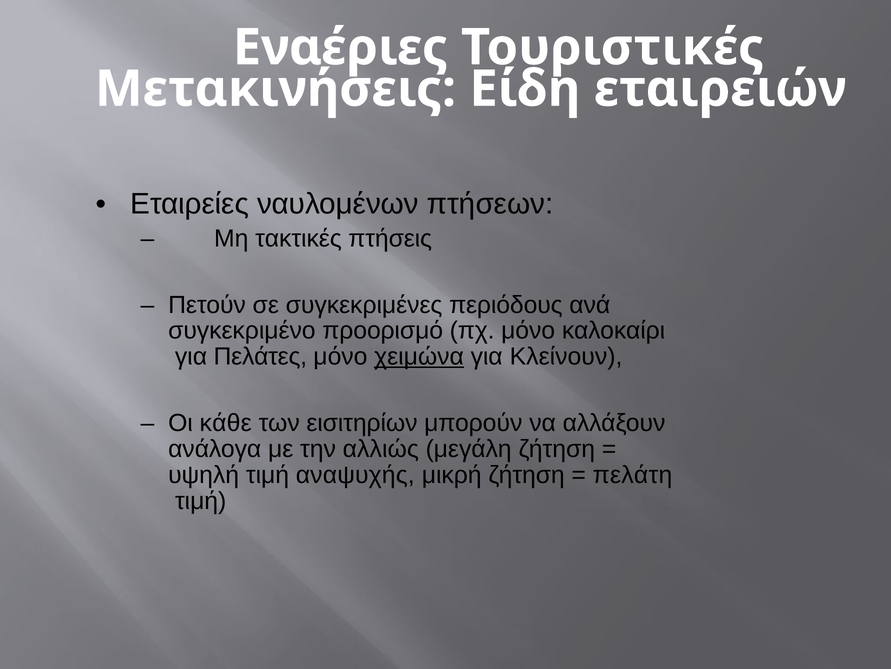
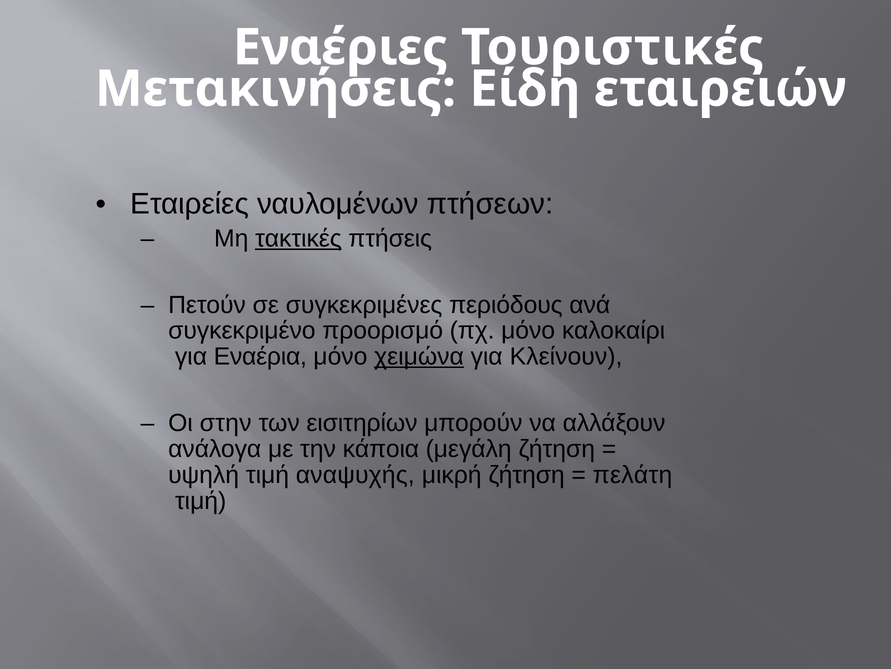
τακτικές underline: none -> present (298, 238)
Πελάτες: Πελάτες -> Εναέρια (260, 356)
κάθε: κάθε -> στην (226, 423)
αλλιώς: αλλιώς -> κάποια (381, 449)
